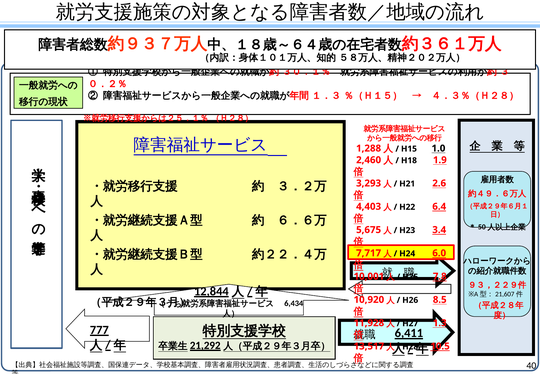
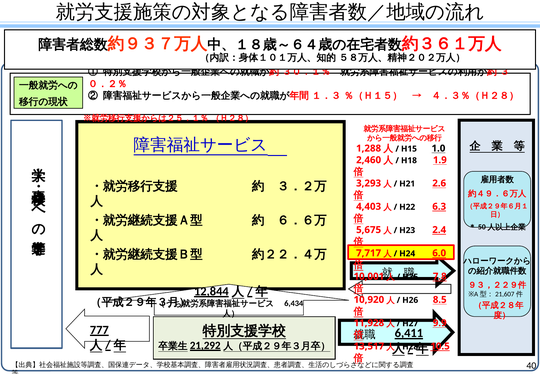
6.4: 6.4 -> 6.3 (439, 206)
3.4: 3.4 -> 2.4 (439, 230)
1.3: 1.3 -> 9.9 (440, 323)
